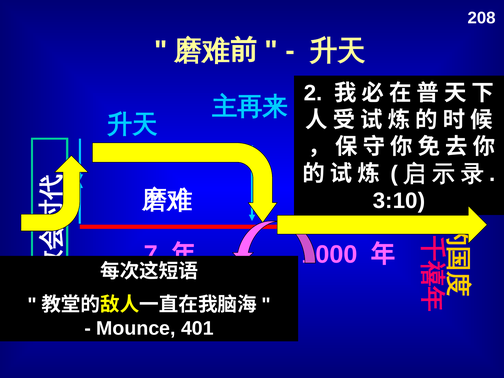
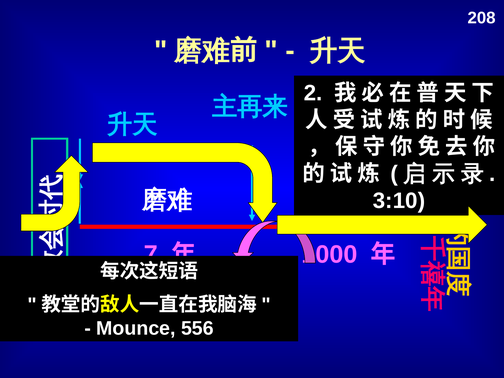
401: 401 -> 556 (197, 328)
